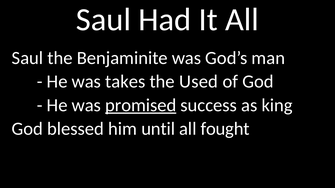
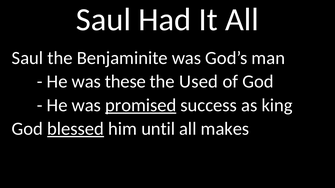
takes: takes -> these (125, 82)
blessed underline: none -> present (76, 129)
fought: fought -> makes (225, 129)
